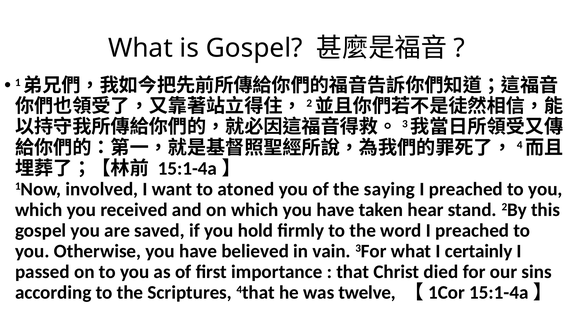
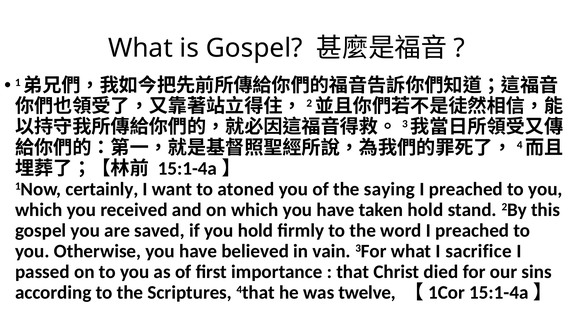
involved: involved -> certainly (102, 189)
taken hear: hear -> hold (425, 209)
certainly: certainly -> sacrifice (478, 251)
